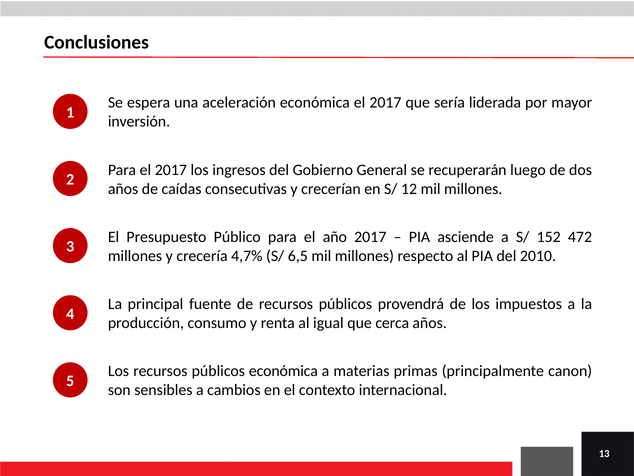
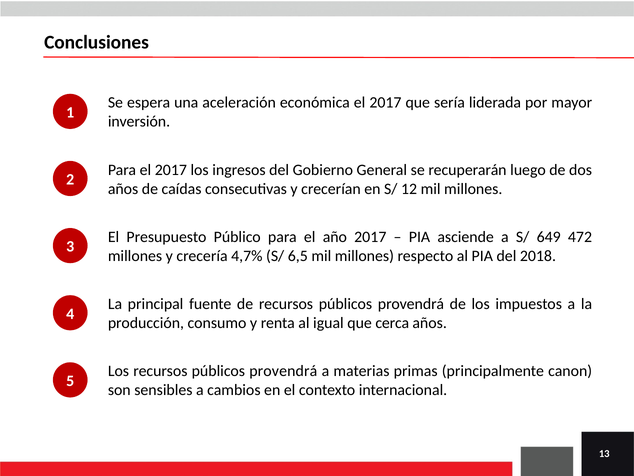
152: 152 -> 649 (549, 237)
2010: 2010 -> 2018 (538, 256)
Los recursos públicos económica: económica -> provendrá (283, 371)
